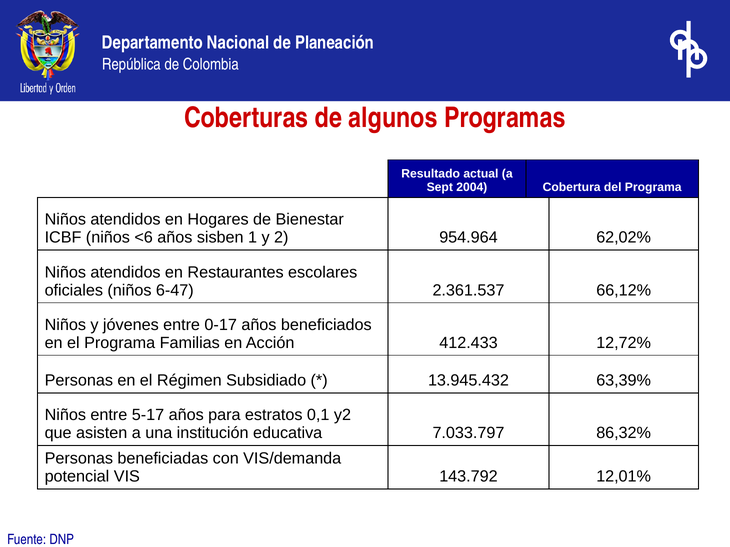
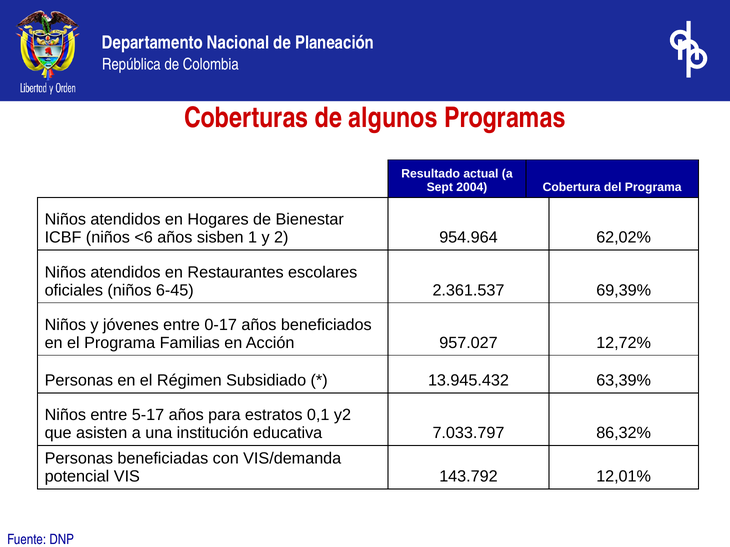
6-47: 6-47 -> 6-45 (175, 291)
66,12%: 66,12% -> 69,39% (624, 291)
412.433: 412.433 -> 957.027 (469, 343)
